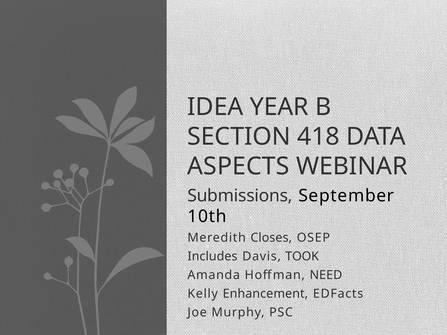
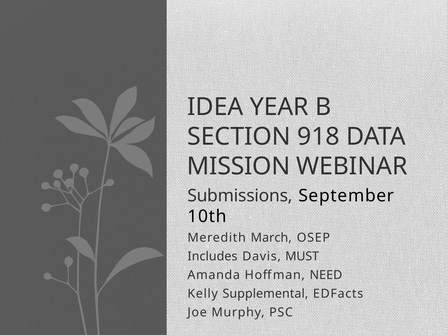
418: 418 -> 918 (319, 137)
ASPECTS: ASPECTS -> MISSION (239, 167)
Closes: Closes -> March (271, 238)
TOOK: TOOK -> MUST (302, 257)
Enhancement: Enhancement -> Supplemental (265, 294)
